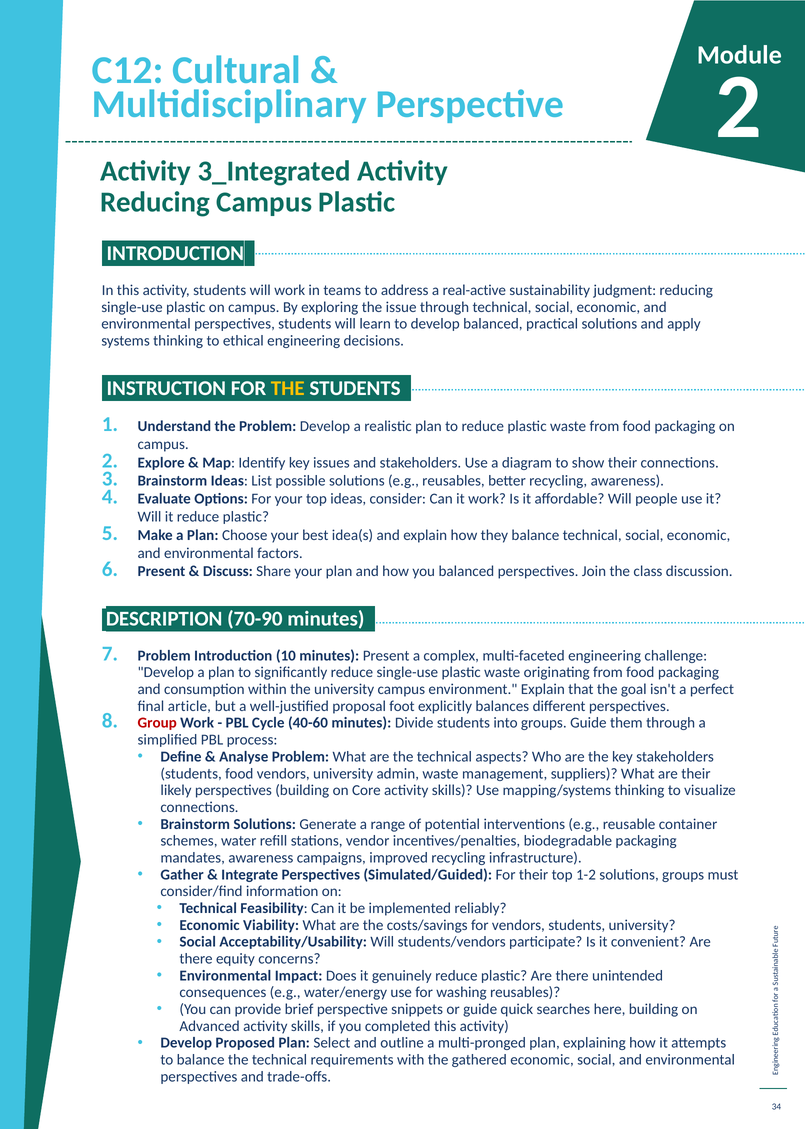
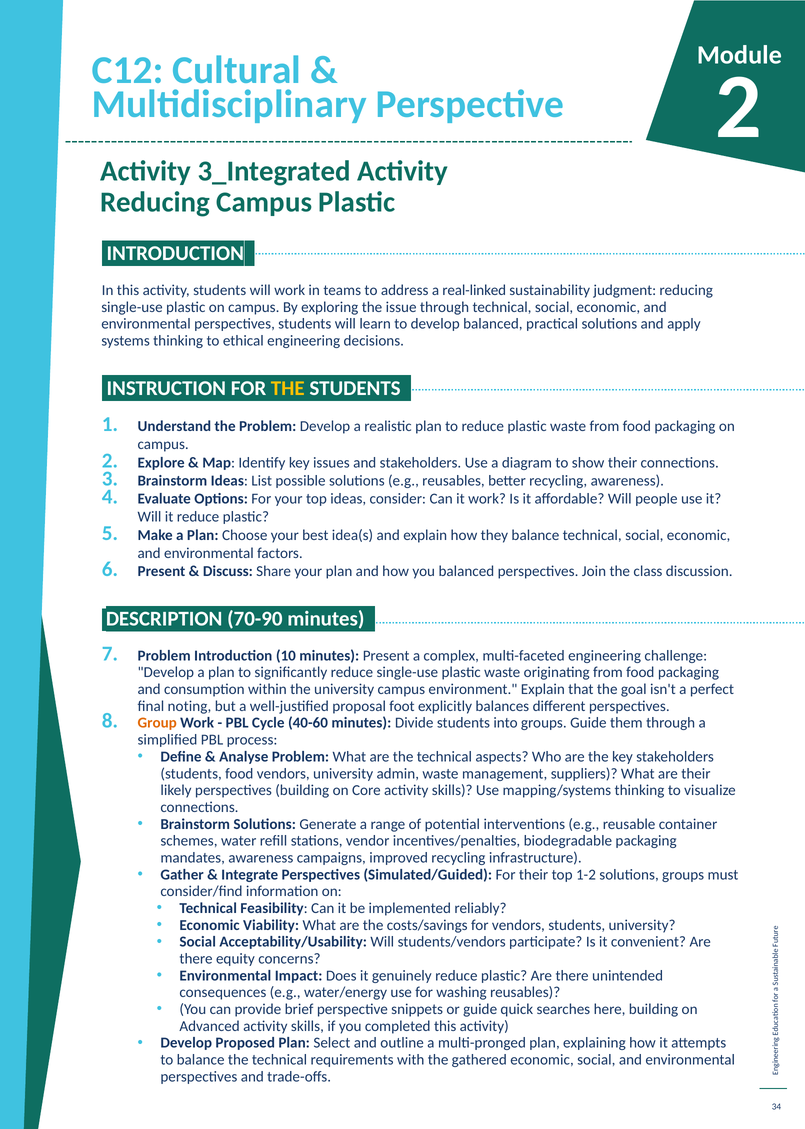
real-active: real-active -> real-linked (474, 290)
article: article -> noting (189, 706)
Group colour: red -> orange (157, 723)
